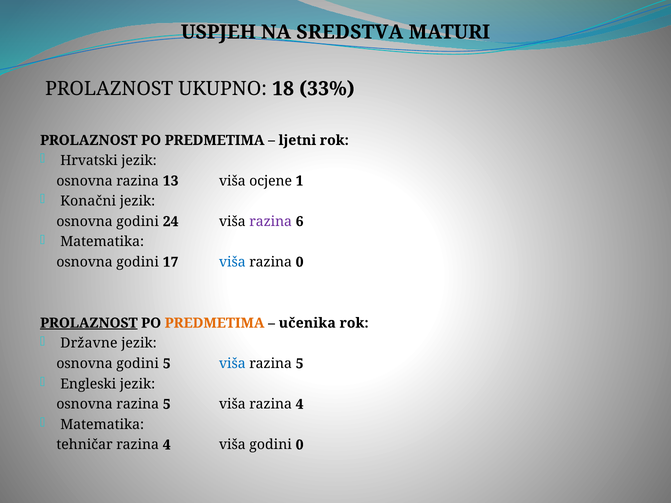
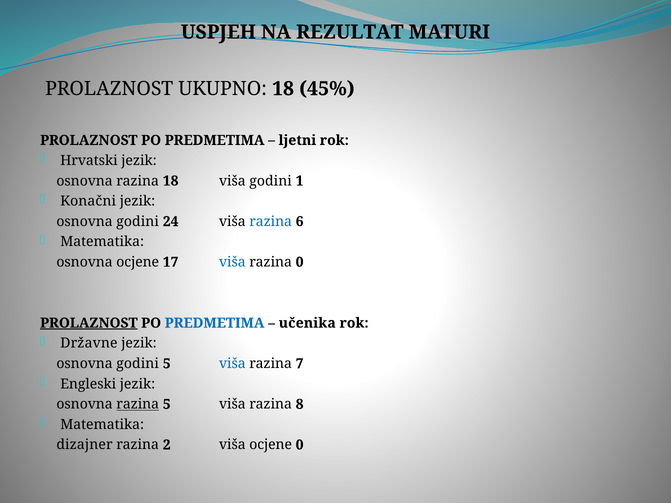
SREDSTVA: SREDSTVA -> REZULTAT (350, 32)
33%: 33% -> 45% (327, 89)
razina 13: 13 -> 18 (171, 181)
viša ocjene: ocjene -> godini (271, 181)
razina colour: purple -> blue (271, 222)
godini: godini -> ocjene (138, 262)
PREDMETIMA colour: orange -> blue (215, 323)
5: 5 -> 7 (300, 364)
razina underline: none -> present (138, 404)
viša razina 4: 4 -> 8 (300, 404)
tehničar: tehničar -> dizajner (85, 445)
4: 4 -> 2 (167, 445)
viša godini: godini -> ocjene (271, 445)
